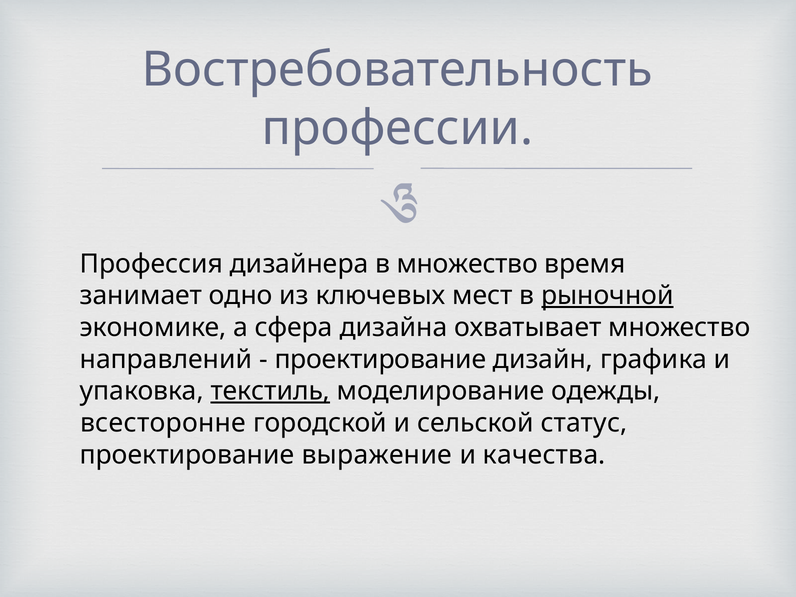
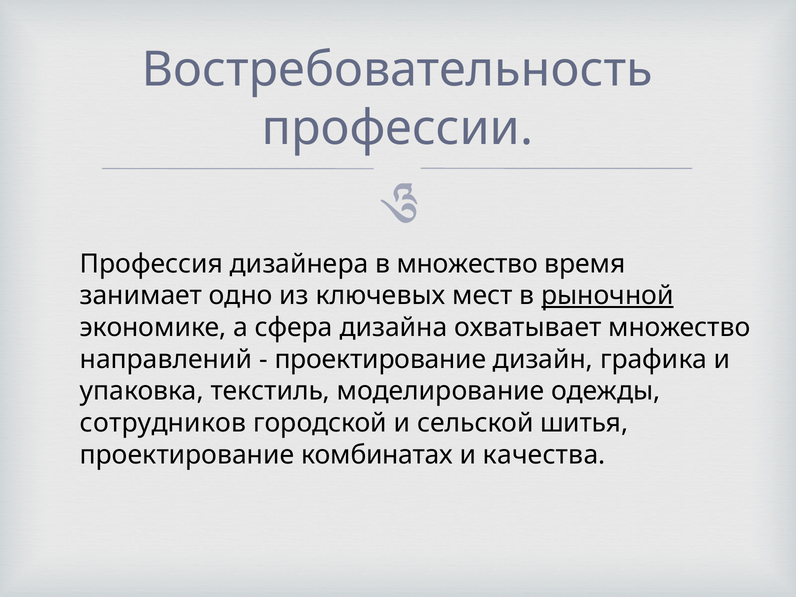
текстиль underline: present -> none (270, 391)
всесторонне: всесторонне -> сотрудников (163, 423)
статус: статус -> шитья (584, 423)
выражение: выражение -> комбинатах (377, 455)
